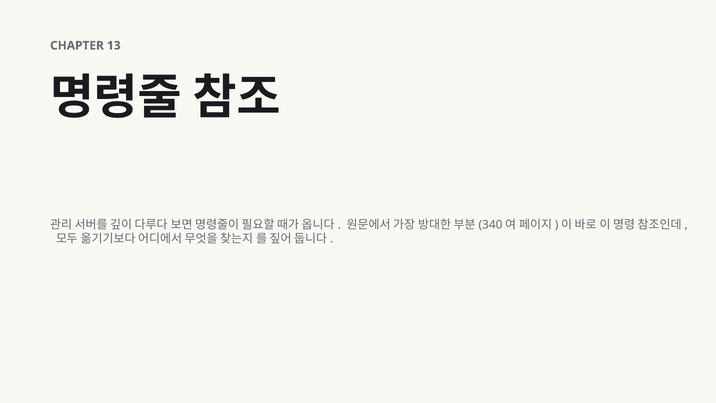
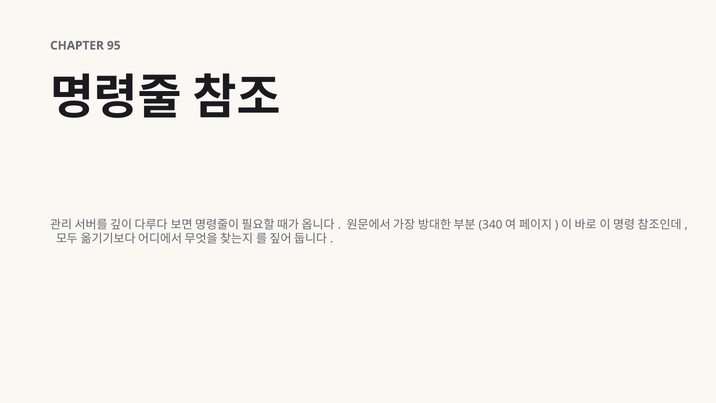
13: 13 -> 95 (114, 46)
